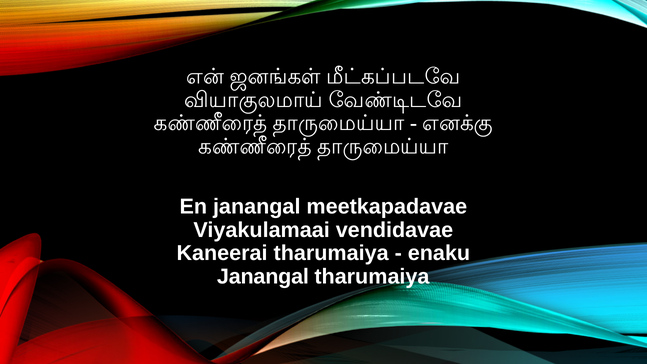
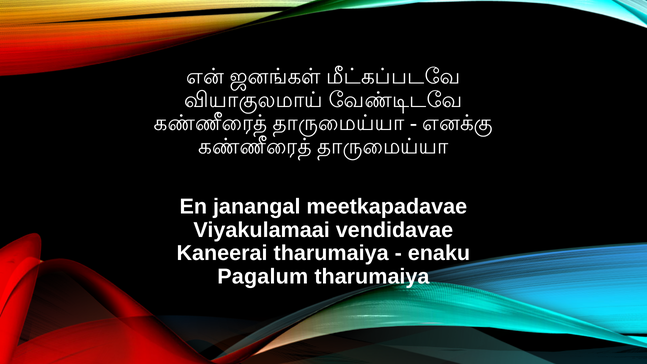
Janangal: Janangal -> Pagalum (263, 277)
